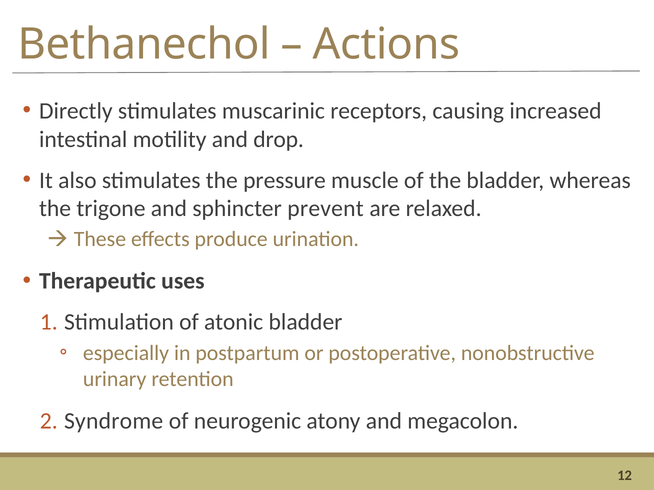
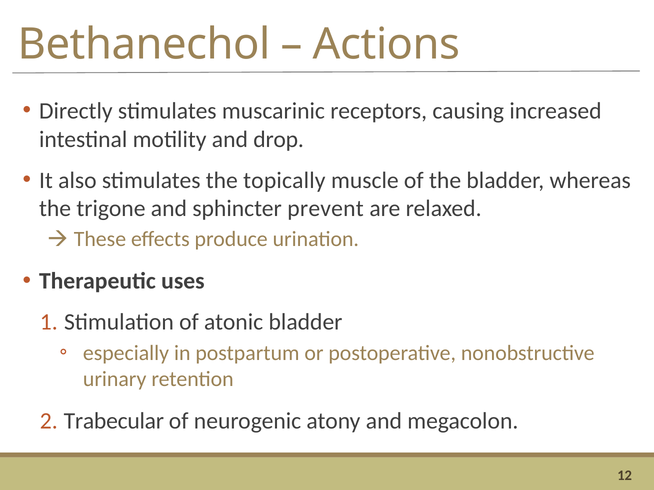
pressure: pressure -> topically (284, 180)
Syndrome: Syndrome -> Trabecular (114, 421)
